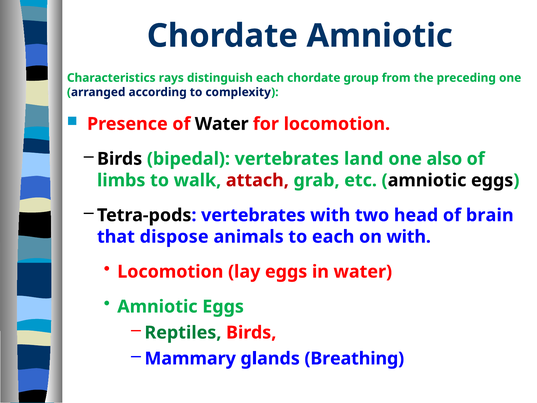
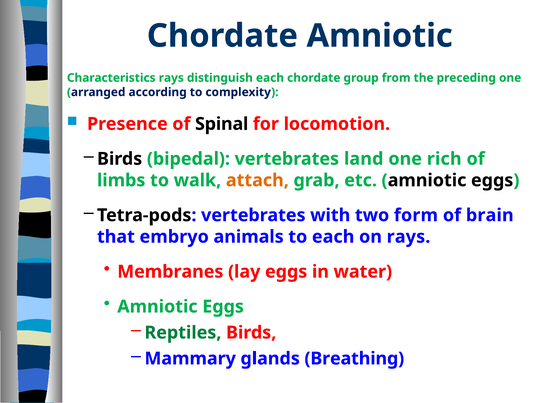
of Water: Water -> Spinal (222, 124)
also: also -> rich (444, 159)
attach colour: red -> orange (257, 180)
head: head -> form (416, 215)
dispose: dispose -> embryo (174, 237)
on with: with -> rays (408, 237)
Locomotion: Locomotion -> Membranes (170, 272)
